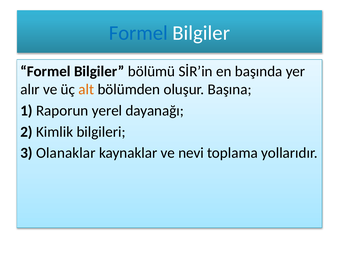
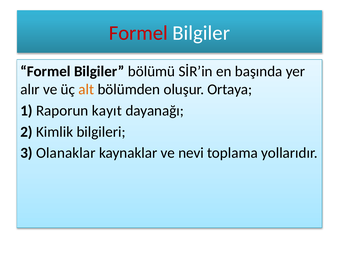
Formel colour: blue -> red (138, 33)
Başına: Başına -> Ortaya (230, 89)
yerel: yerel -> kayıt (107, 110)
